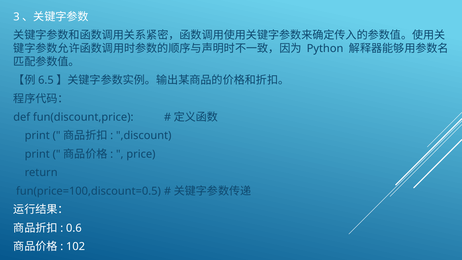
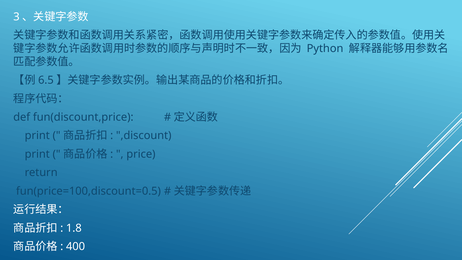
0.6: 0.6 -> 1.8 (74, 228)
102: 102 -> 400 (76, 246)
